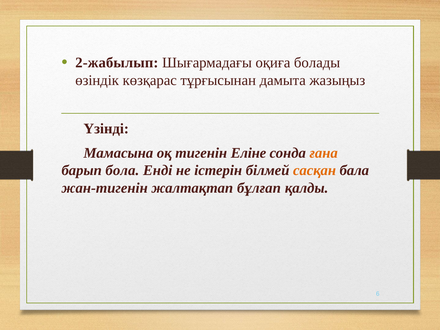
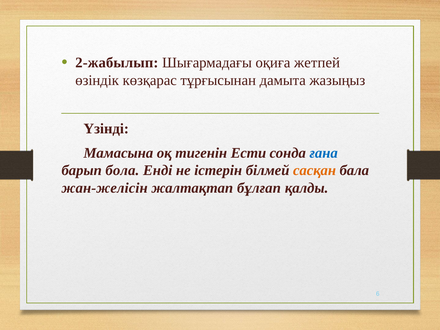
болады: болады -> жетпей (317, 63)
Еліне: Еліне -> Ести (248, 153)
ғана colour: orange -> blue (324, 153)
жан-тигенін: жан-тигенін -> жан-желісін (105, 188)
